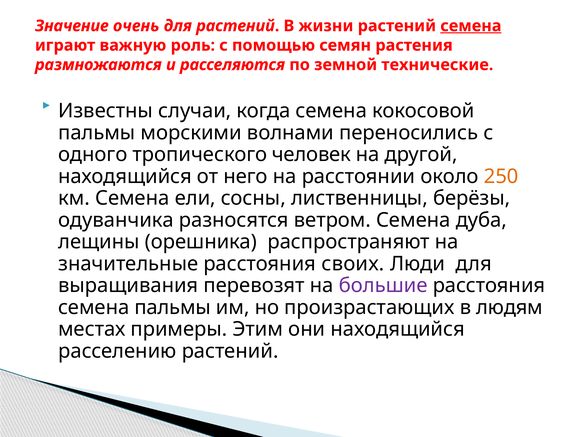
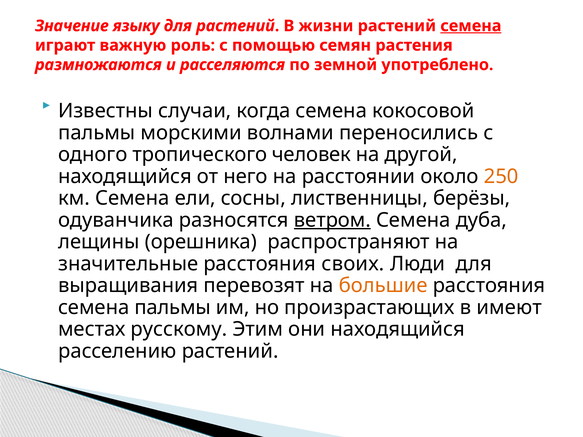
очень: очень -> языку (136, 26)
технические: технические -> употреблено (437, 65)
ветром underline: none -> present (332, 220)
большие colour: purple -> orange (383, 286)
людям: людям -> имеют (509, 308)
примеры: примеры -> русскому (179, 329)
